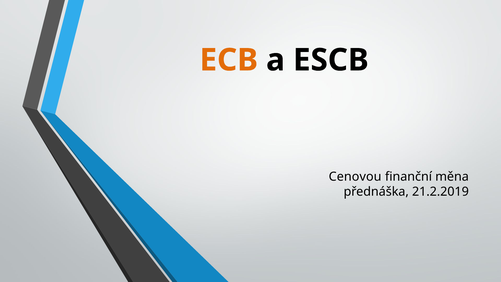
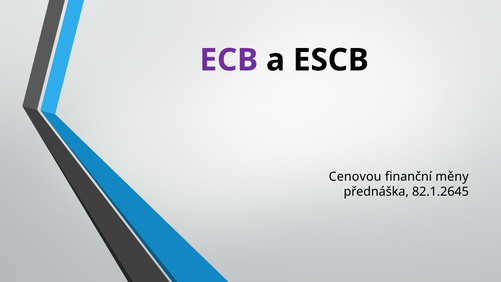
ECB colour: orange -> purple (229, 60)
měna: měna -> měny (452, 177)
21.2.2019: 21.2.2019 -> 82.1.2645 (440, 192)
